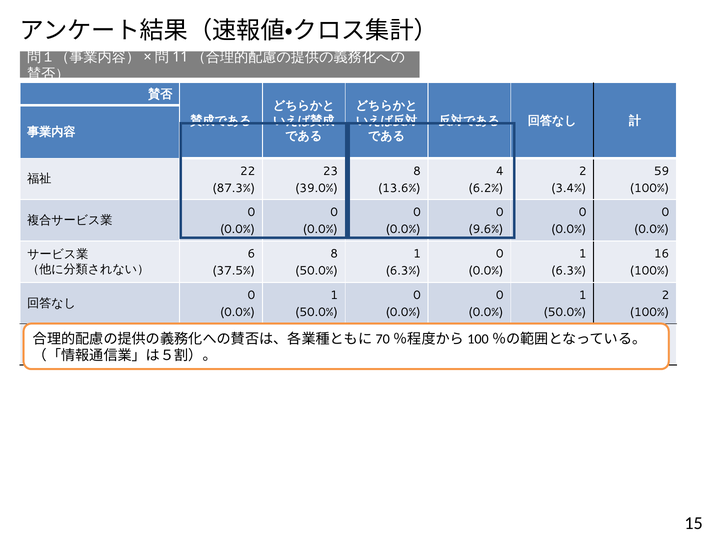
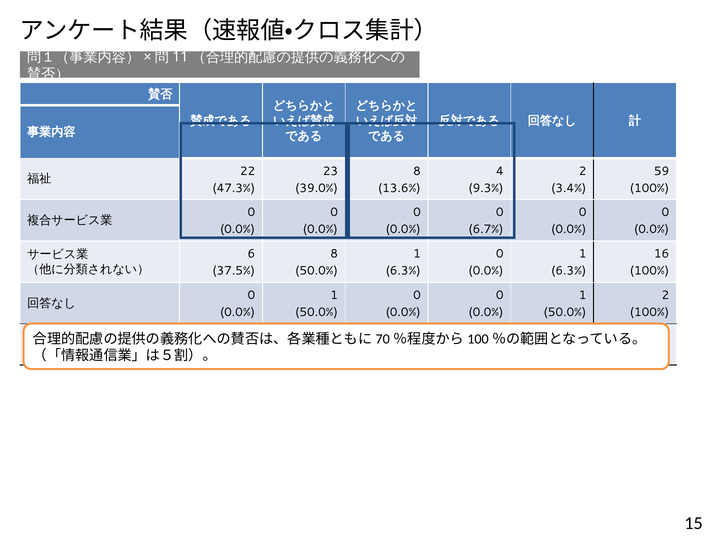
87.3%: 87.3% -> 47.3% (234, 188)
6.2%: 6.2% -> 9.3% (486, 188)
9.6%: 9.6% -> 6.7% (486, 229)
